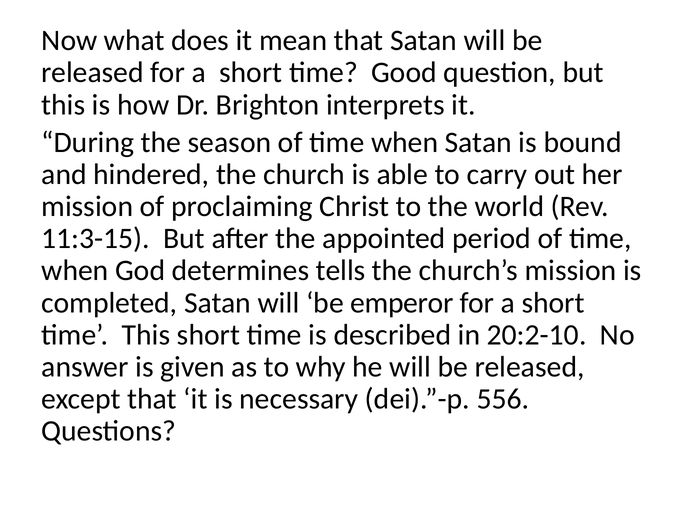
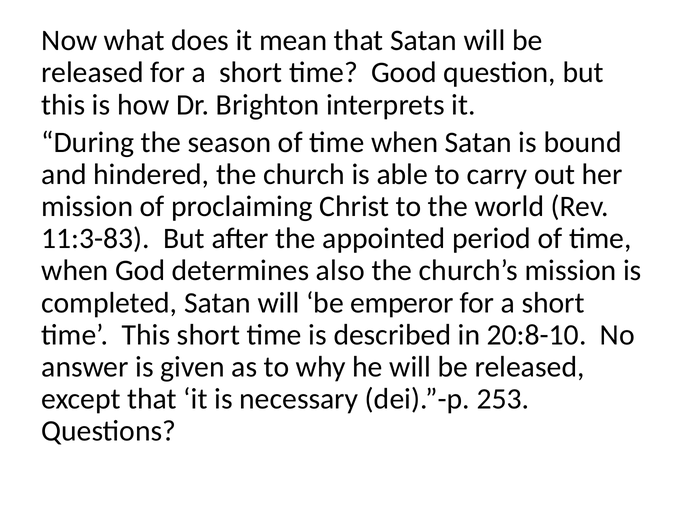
11:3-15: 11:3-15 -> 11:3-83 (96, 239)
tells: tells -> also (340, 271)
20:2-10: 20:2-10 -> 20:8-10 (537, 335)
556: 556 -> 253 (503, 399)
